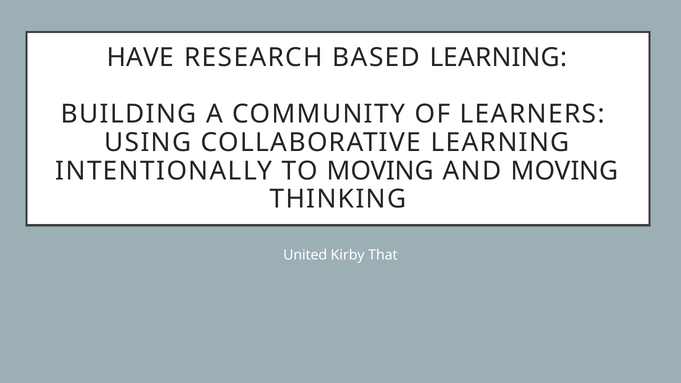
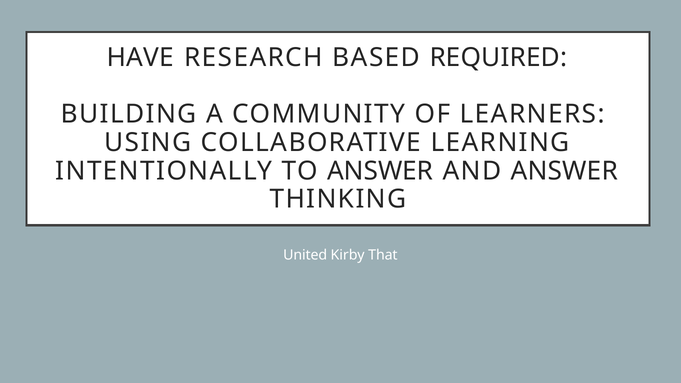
BASED LEARNING: LEARNING -> REQUIRED (498, 58)
TO MOVING: MOVING -> ANSWER (380, 171)
AND MOVING: MOVING -> ANSWER (564, 171)
